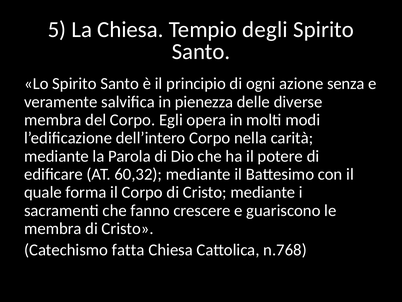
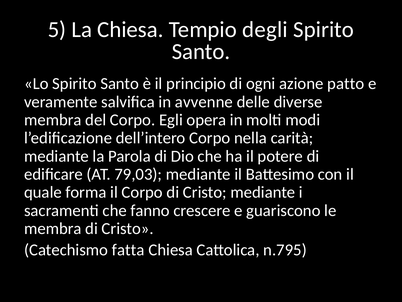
senza: senza -> patto (346, 84)
pienezza: pienezza -> avvenne (204, 102)
60,32: 60,32 -> 79,03 (138, 174)
n.768: n.768 -> n.795 (285, 250)
